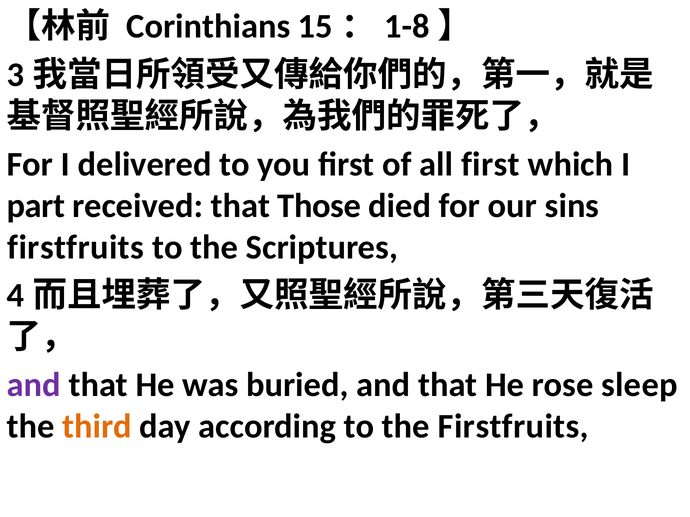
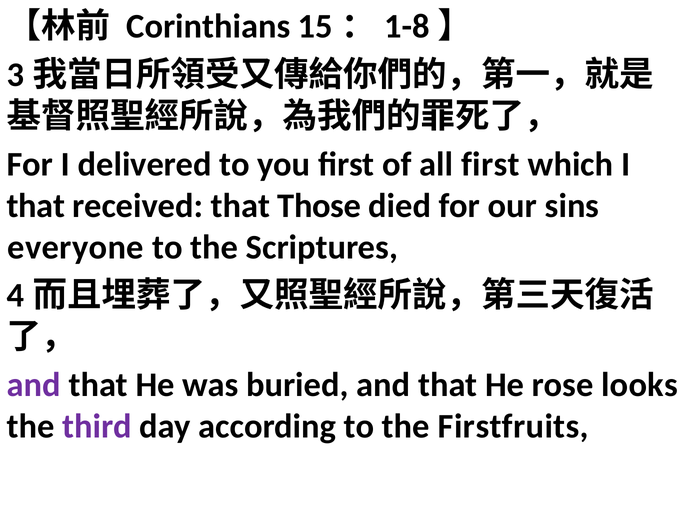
part: part -> that (36, 206)
firstfruits: firstfruits -> everyone (76, 247)
sleep: sleep -> looks (639, 385)
third colour: orange -> purple (97, 427)
